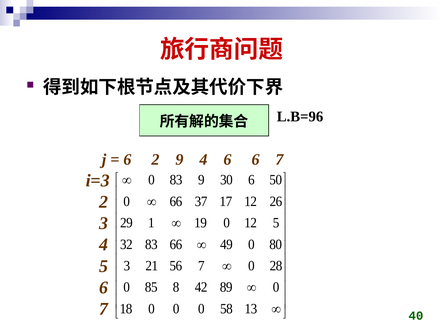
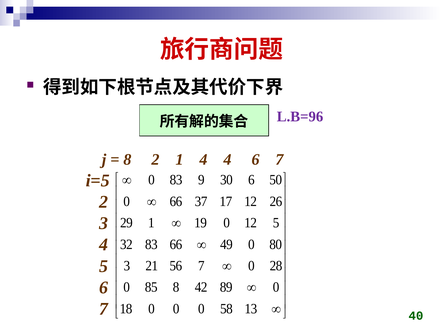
L.B=96 colour: black -> purple (300, 117)
6: 6 -> 8 (127, 160)
2 9: 9 -> 1 (179, 160)
4 6: 6 -> 4 (227, 160)
i=3: i=3 -> i=5 (98, 181)
